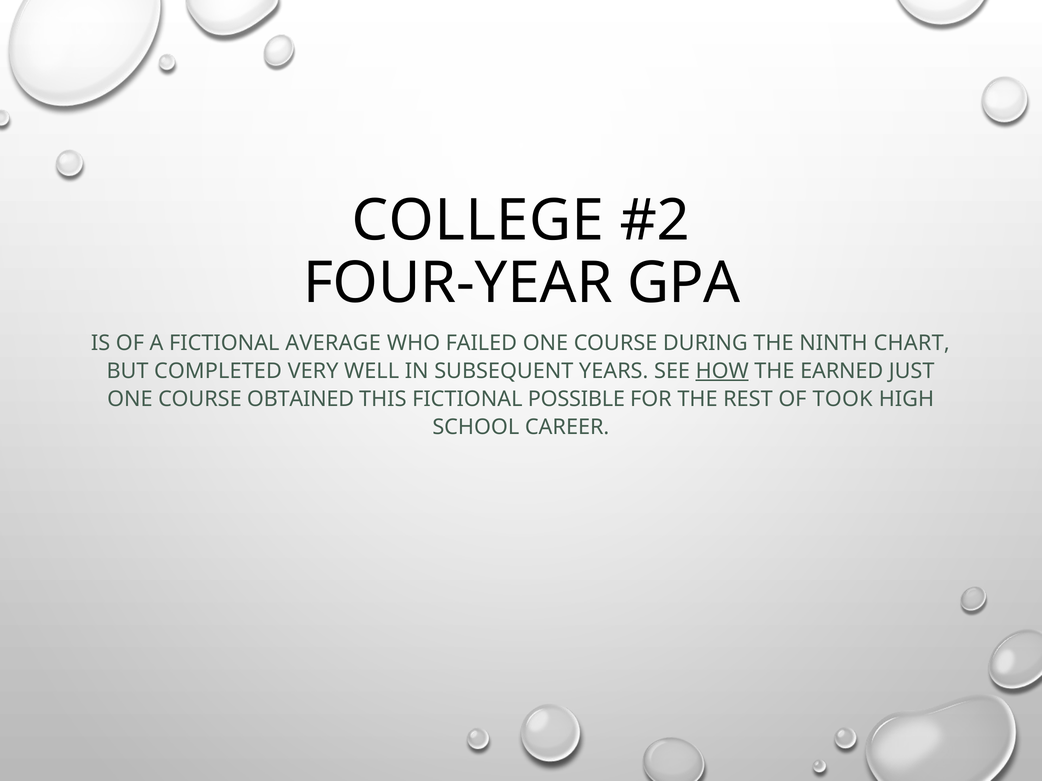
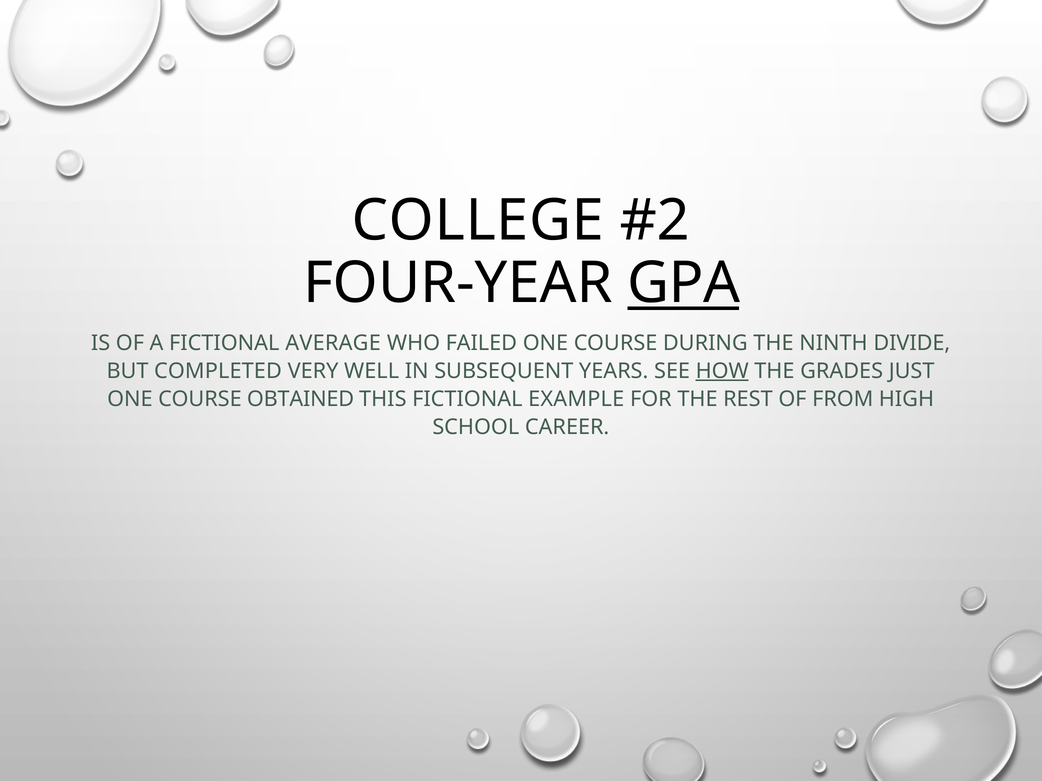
GPA underline: none -> present (684, 283)
CHART: CHART -> DIVIDE (912, 343)
EARNED: EARNED -> GRADES (842, 371)
POSSIBLE: POSSIBLE -> EXAMPLE (576, 399)
TOOK: TOOK -> FROM (843, 399)
